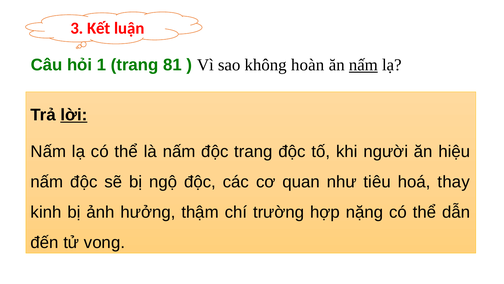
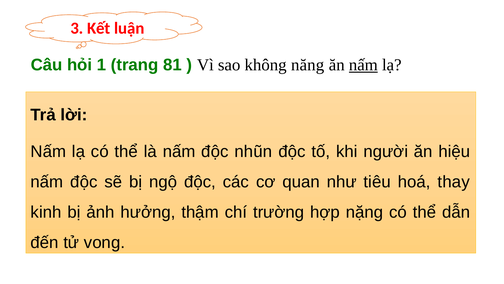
hoàn: hoàn -> năng (308, 65)
lời underline: present -> none (74, 115)
độc trang: trang -> nhũn (253, 151)
